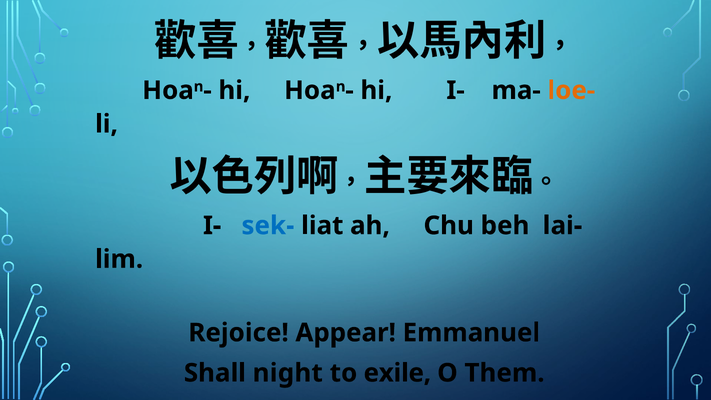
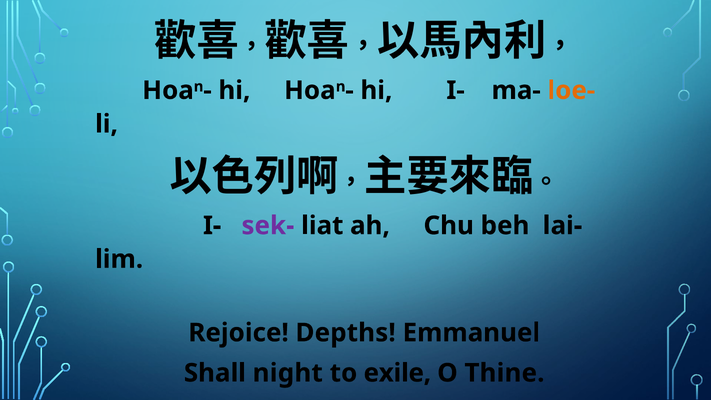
sek- colour: blue -> purple (268, 226)
Appear: Appear -> Depths (346, 333)
Them: Them -> Thine (504, 373)
